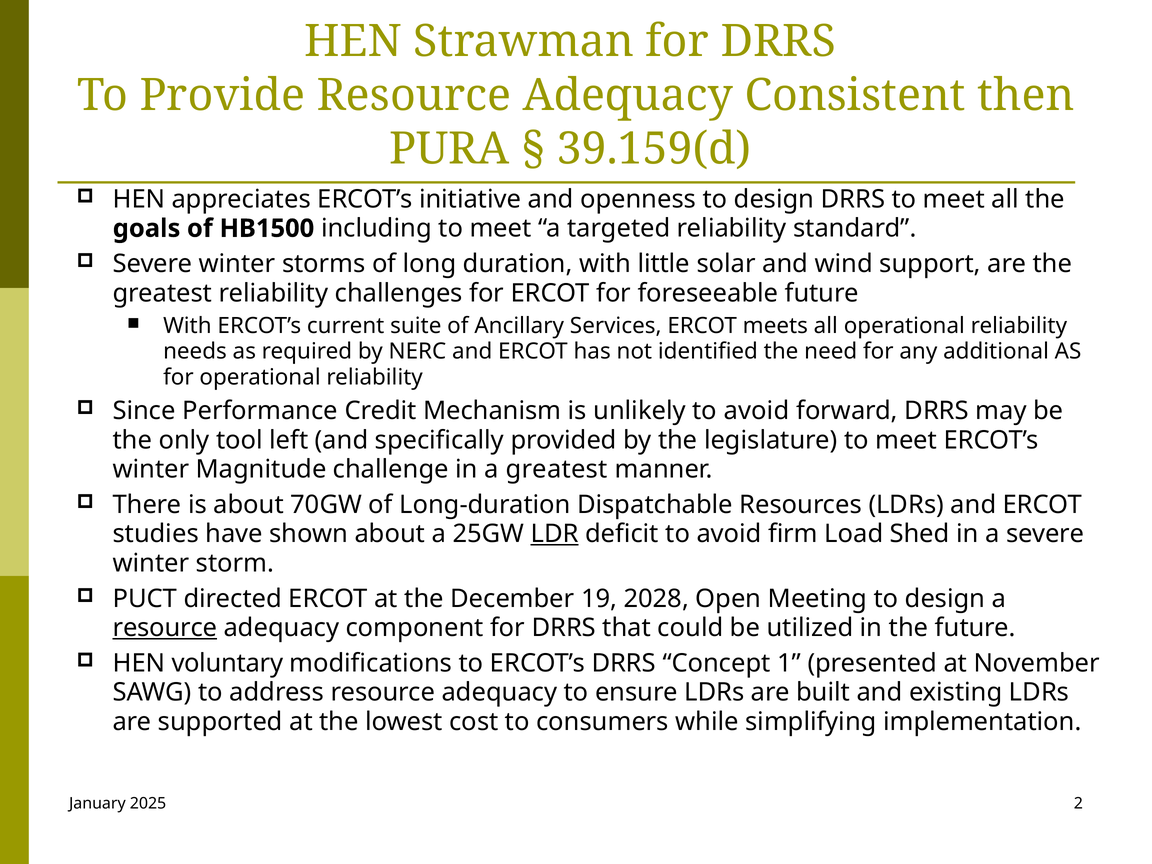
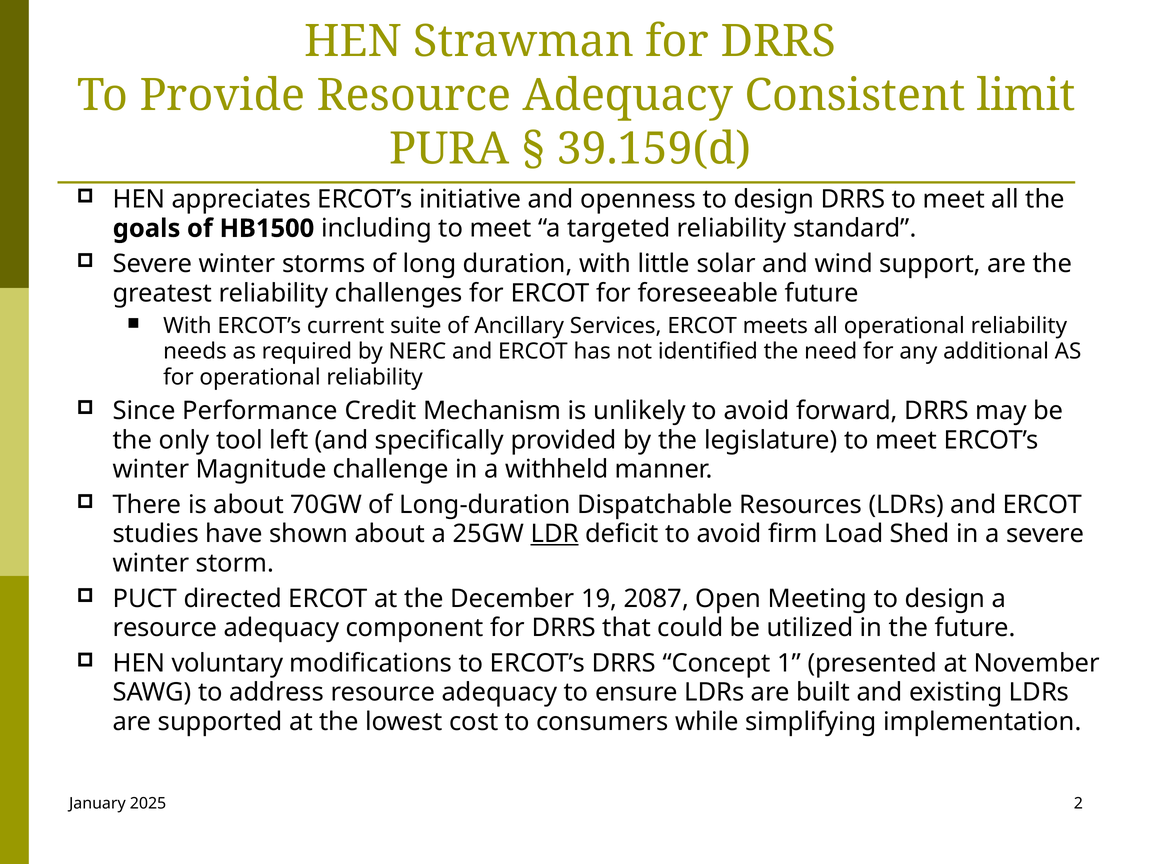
then: then -> limit (1026, 95)
a greatest: greatest -> withheld (557, 469)
2028: 2028 -> 2087 (656, 599)
resource underline: present -> none (165, 628)
